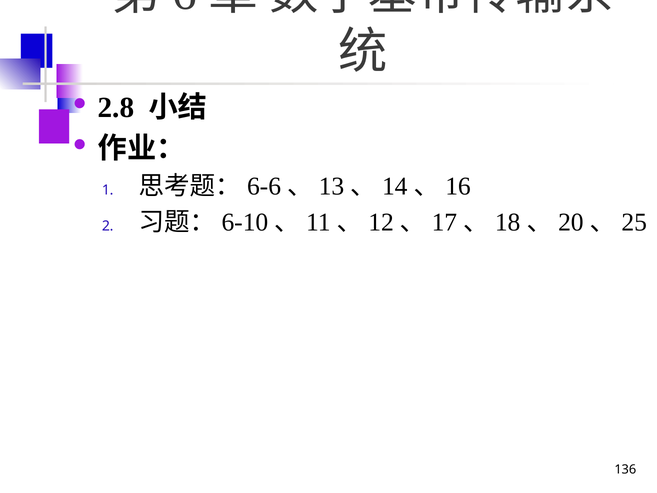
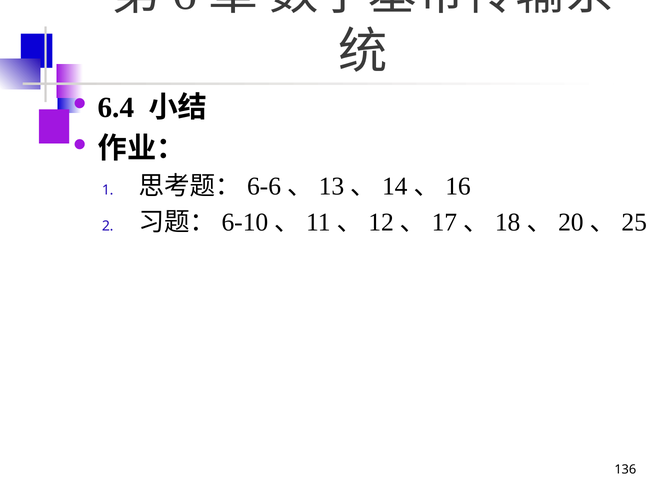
2.8: 2.8 -> 6.4 (116, 108)
